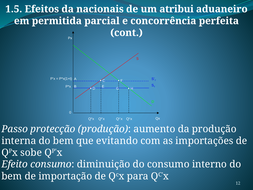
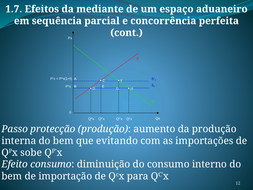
1.5: 1.5 -> 1.7 (14, 9)
nacionais: nacionais -> mediante (100, 9)
atribui: atribui -> espaço (176, 9)
permitida: permitida -> sequência (57, 21)
